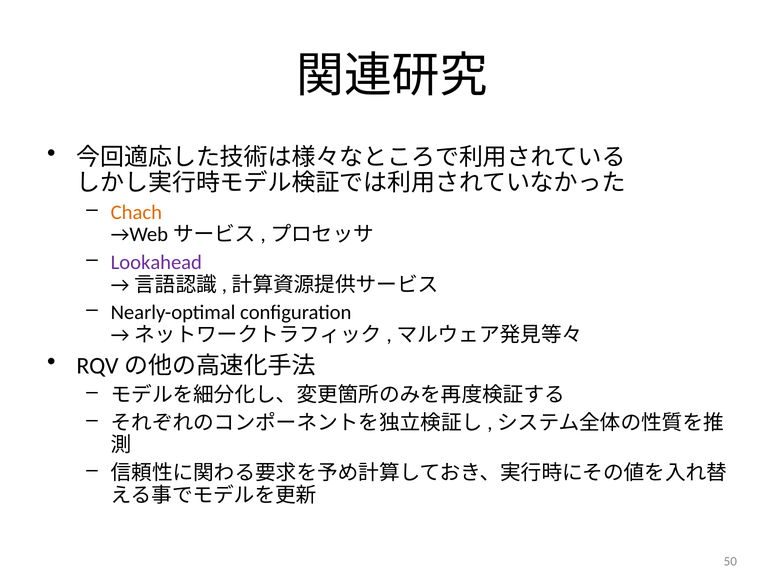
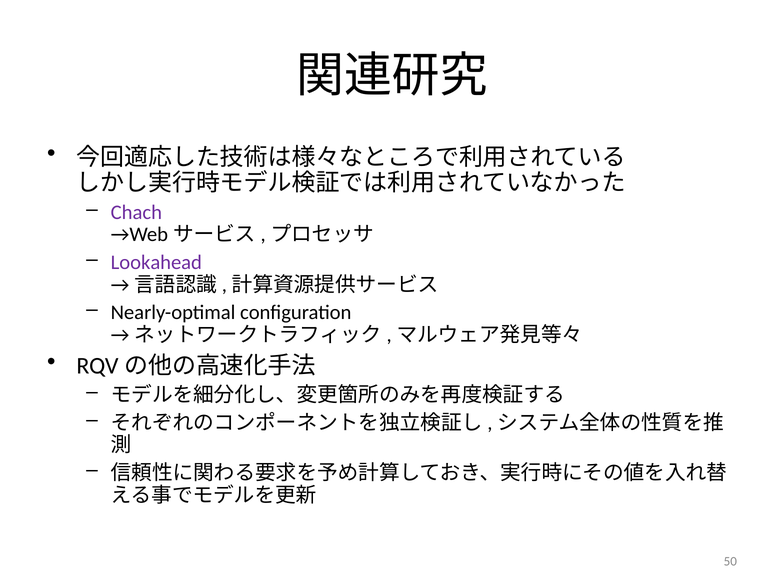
Chach colour: orange -> purple (136, 212)
